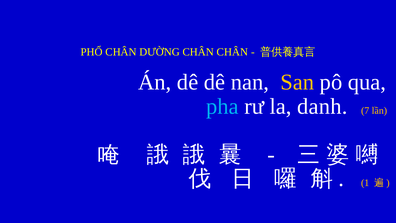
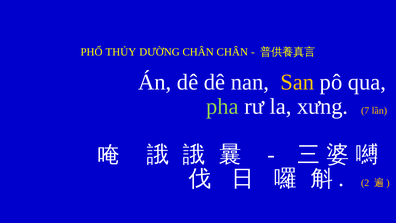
PHỔ CHÂN: CHÂN -> THỦY (121, 52)
pha colour: light blue -> light green (222, 106)
danh: danh -> xưng (323, 106)
1: 1 -> 2 (365, 183)
